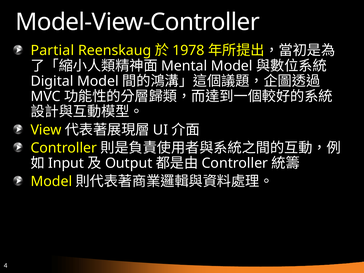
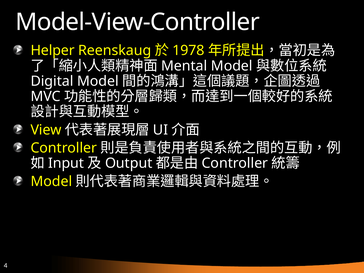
Partial: Partial -> Helper (53, 51)
